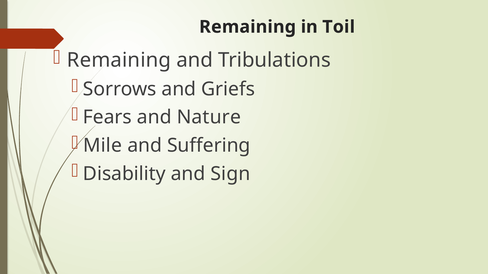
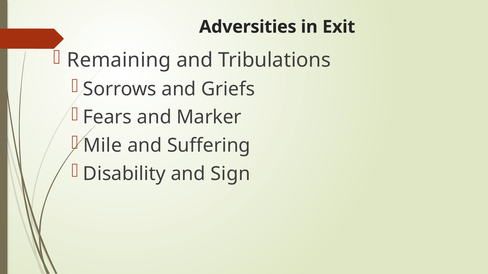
Remaining: Remaining -> Adversities (248, 27)
Toil: Toil -> Exit (339, 27)
Nature: Nature -> Marker (209, 117)
